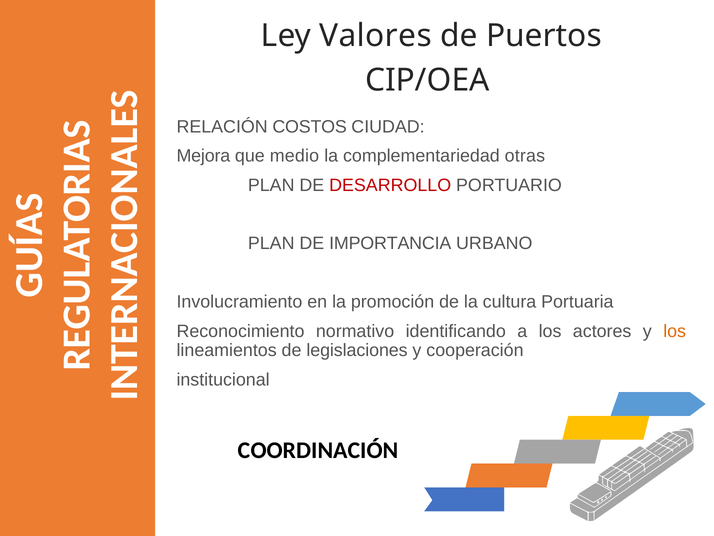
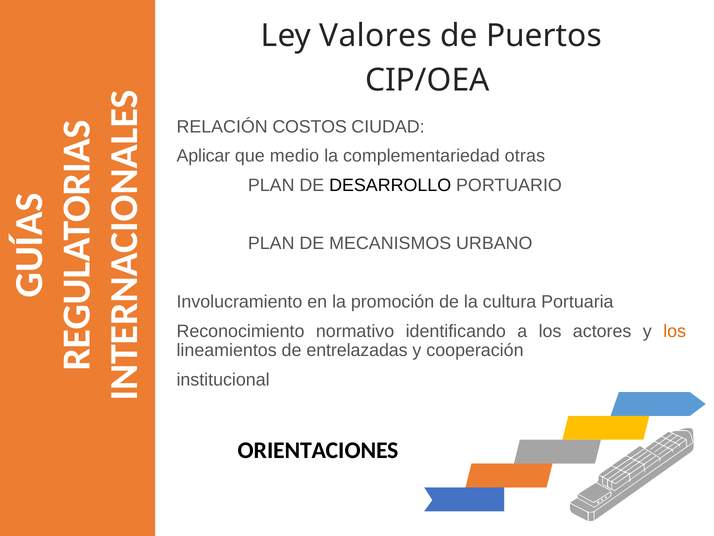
Mejora: Mejora -> Aplicar (203, 156)
DESARROLLO colour: red -> black (390, 185)
IMPORTANCIA: IMPORTANCIA -> MECANISMOS (390, 243)
legislaciones: legislaciones -> entrelazadas (357, 350)
COORDINACIÓN: COORDINACIÓN -> ORIENTACIONES (318, 450)
